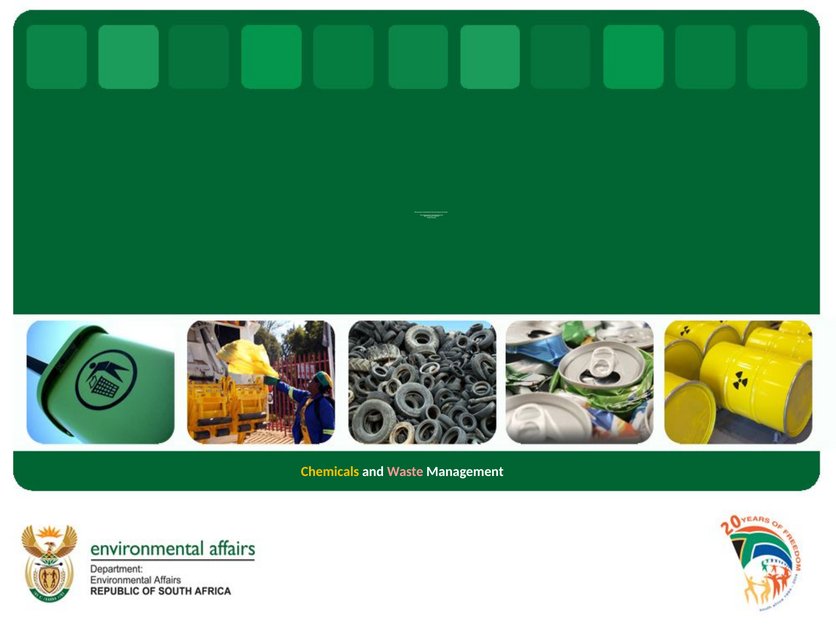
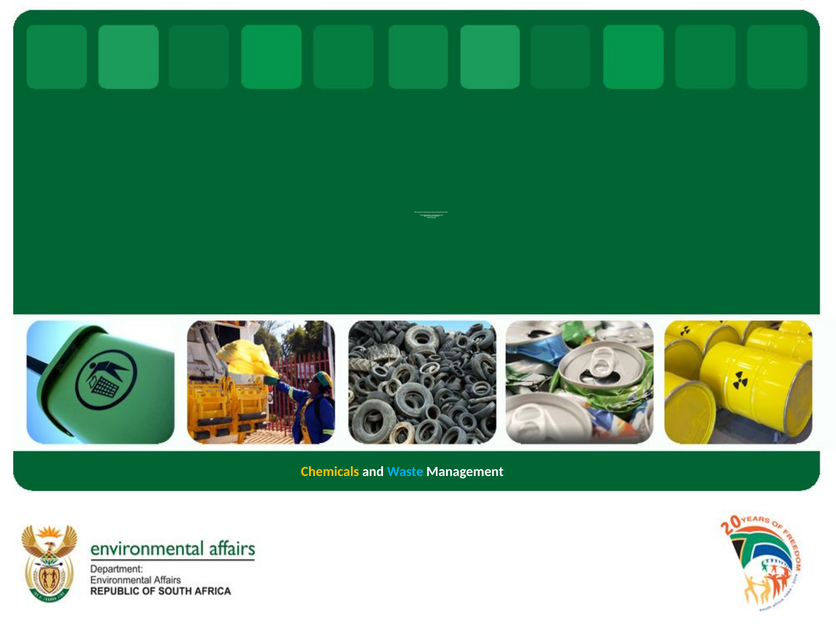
Waste colour: pink -> light blue (405, 472)
